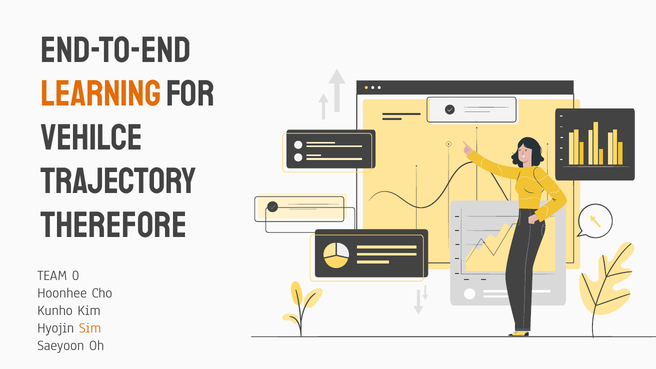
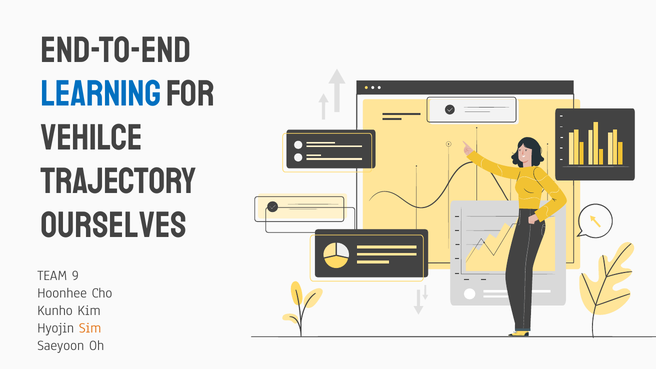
learning colour: orange -> blue (101, 94)
Therefore: Therefore -> Ourselves (114, 225)
0: 0 -> 9 (75, 275)
